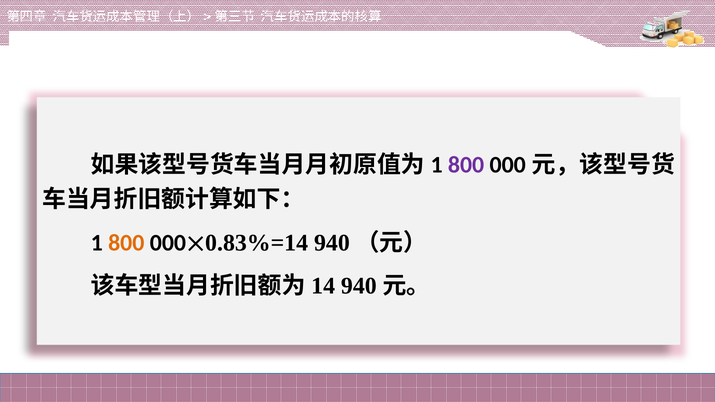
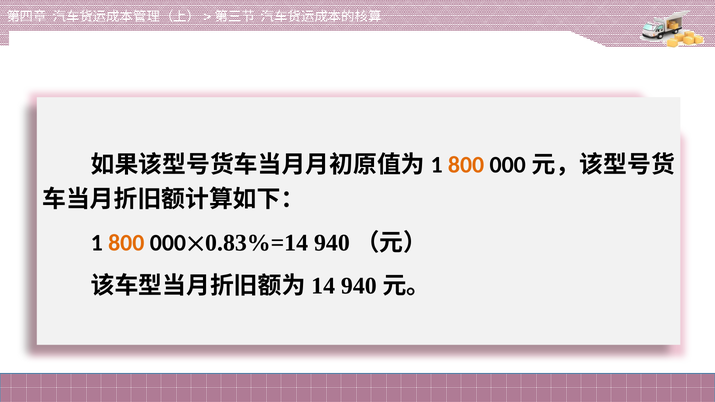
800 colour: purple -> orange (466, 165)
